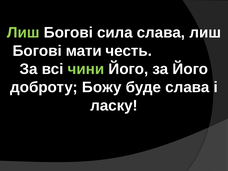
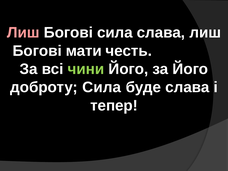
Лиш colour: light green -> pink (23, 33)
доброту Божу: Божу -> Сила (102, 87)
ласку: ласку -> тепер (114, 106)
